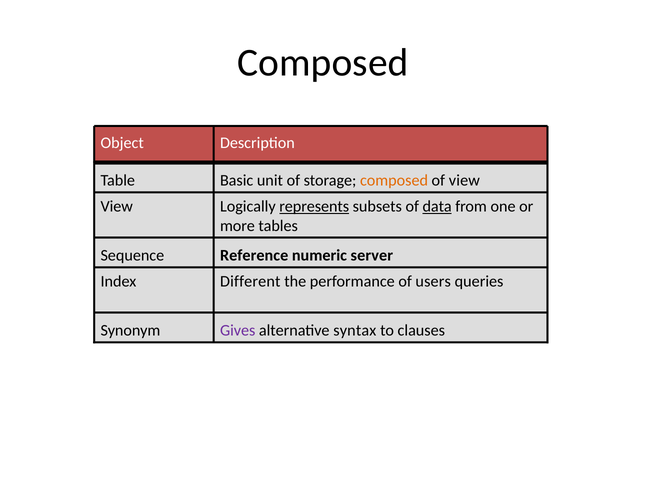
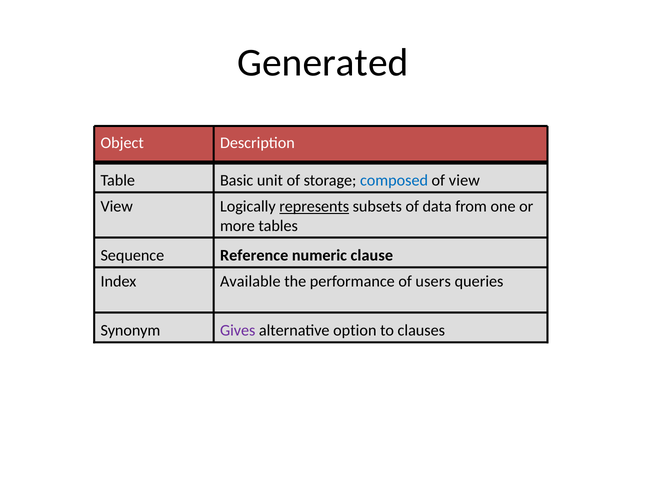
Composed: Composed -> Generated (323, 63)
composed colour: orange -> blue (394, 180)
data underline: present -> none (437, 206)
server: server -> clause (372, 255)
Different: Different -> Available (250, 281)
syntax: syntax -> option (355, 330)
